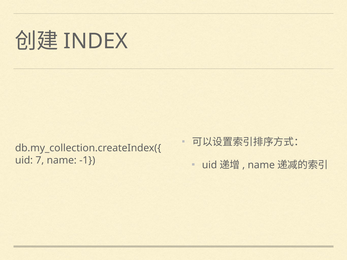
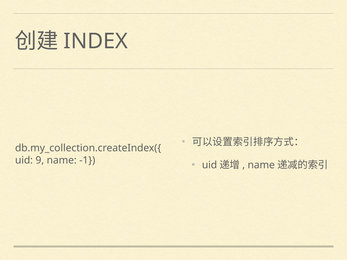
7: 7 -> 9 (40, 160)
